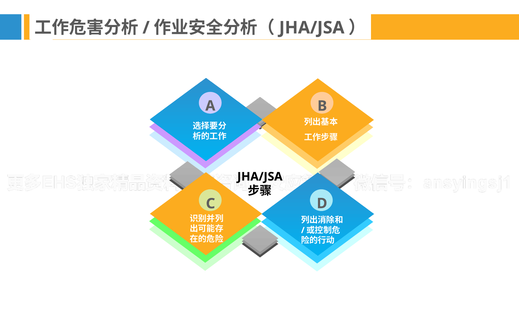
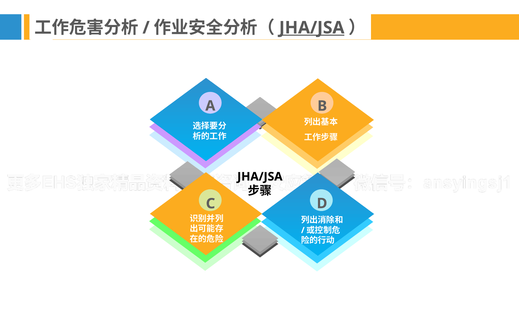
JHA/JSA underline: none -> present (312, 28)
